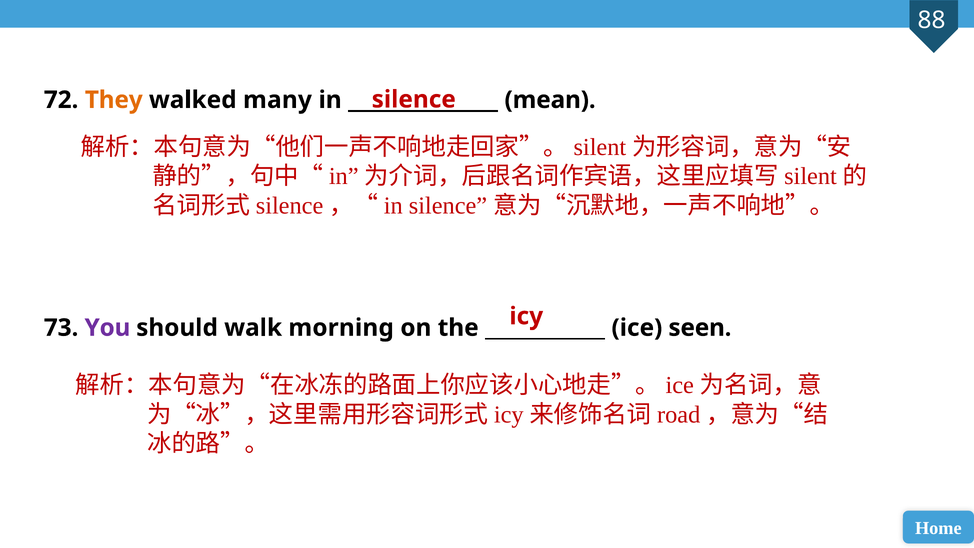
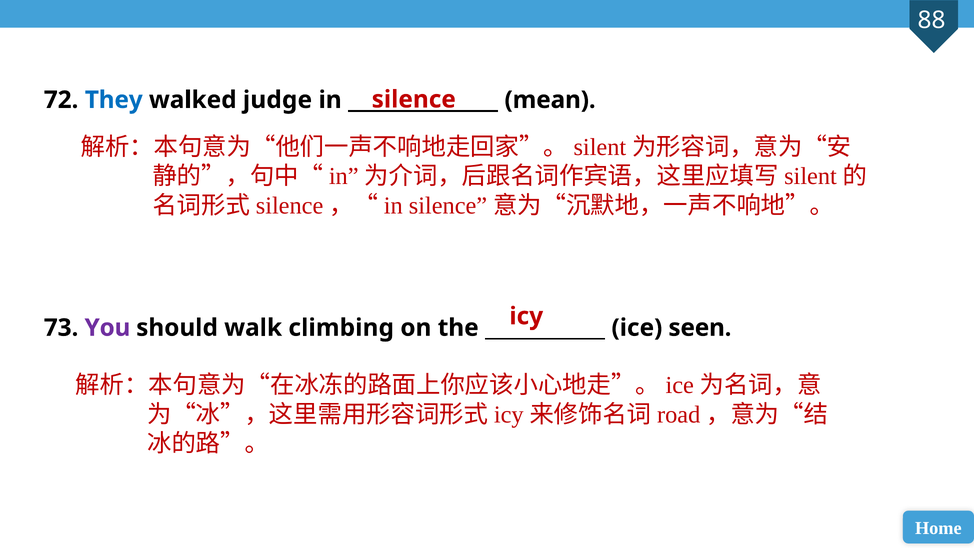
They colour: orange -> blue (114, 100)
many: many -> judge (277, 100)
morning: morning -> climbing (341, 328)
